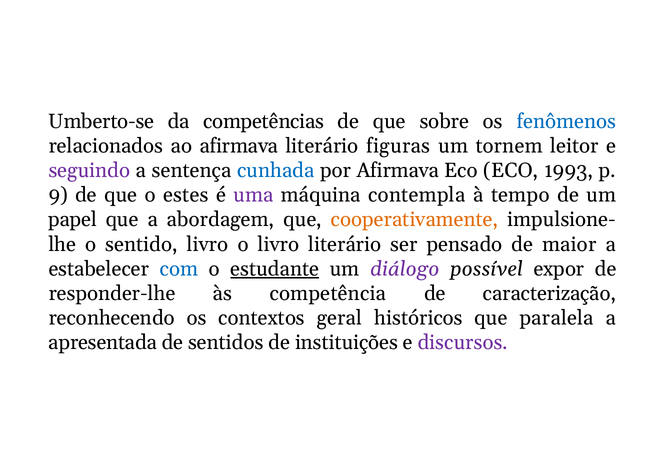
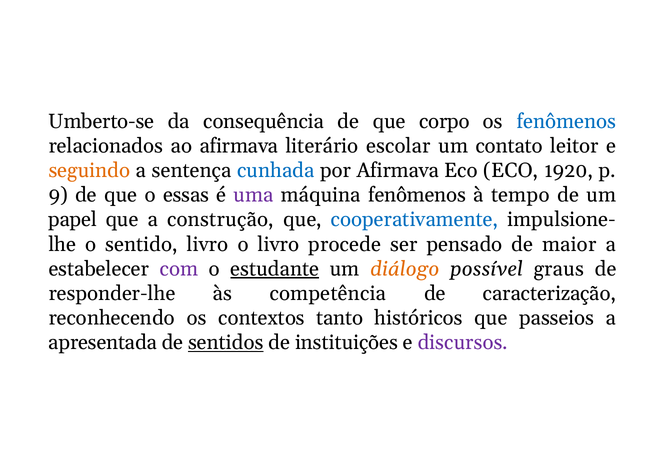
competências: competências -> consequência (264, 121)
sobre: sobre -> corpo (445, 121)
figuras: figuras -> escolar (398, 146)
tornem: tornem -> contato (509, 146)
seguindo colour: purple -> orange (89, 170)
1993: 1993 -> 1920 (569, 170)
estes: estes -> essas (186, 195)
máquina contempla: contempla -> fenômenos (417, 195)
abordagem: abordagem -> construção (221, 219)
cooperativamente colour: orange -> blue (415, 219)
livro literário: literário -> procede (345, 244)
com colour: blue -> purple (179, 269)
diálogo colour: purple -> orange (405, 269)
expor: expor -> graus (559, 269)
geral: geral -> tanto (340, 318)
paralela: paralela -> passeios (557, 318)
sentidos underline: none -> present (226, 342)
